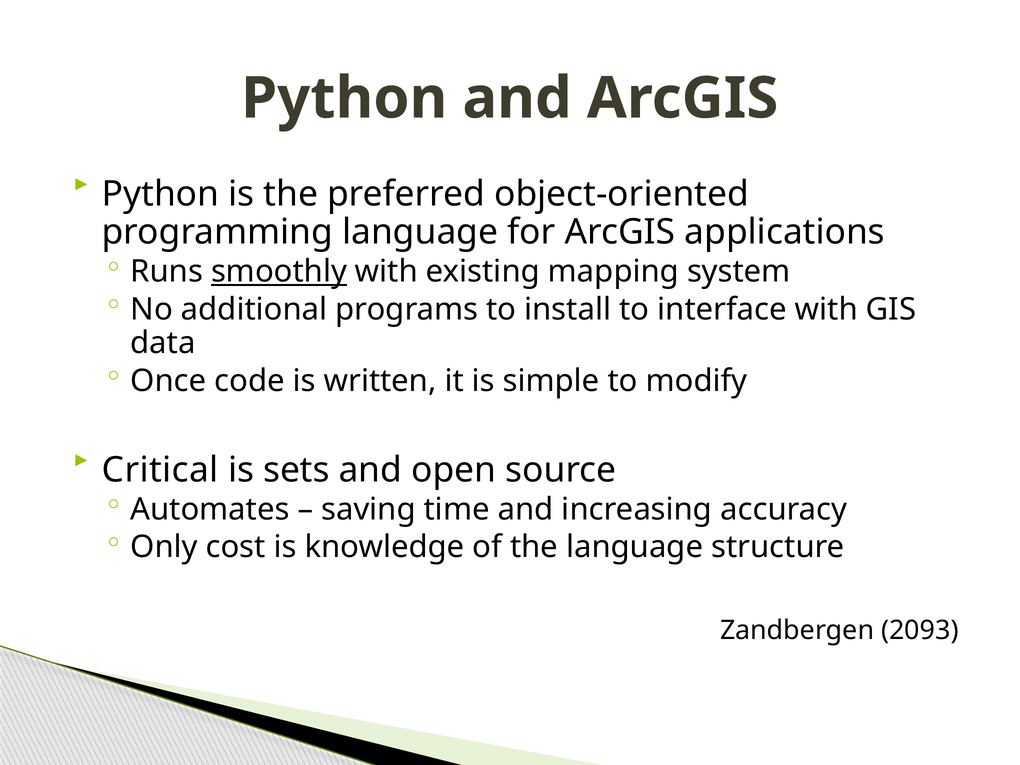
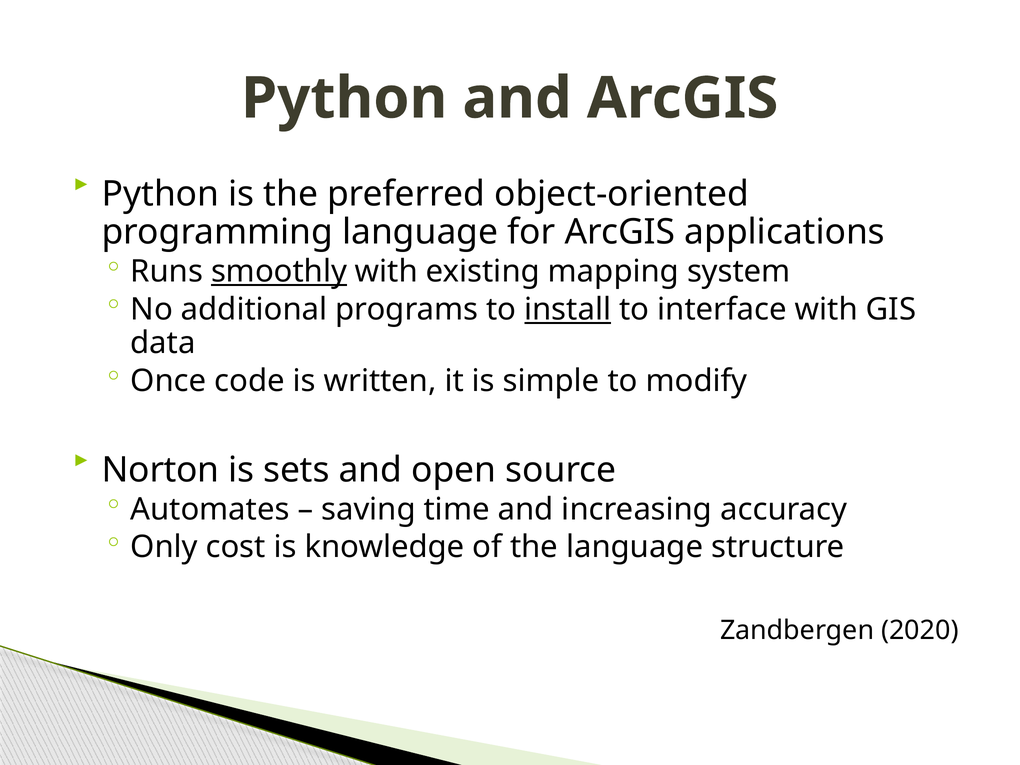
install underline: none -> present (568, 309)
Critical: Critical -> Norton (161, 470)
2093: 2093 -> 2020 (920, 631)
